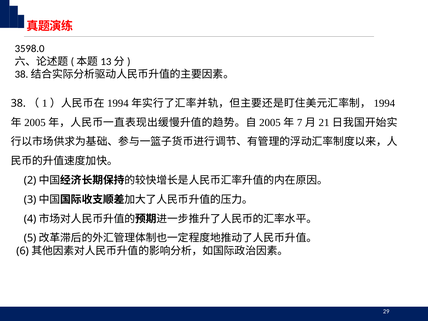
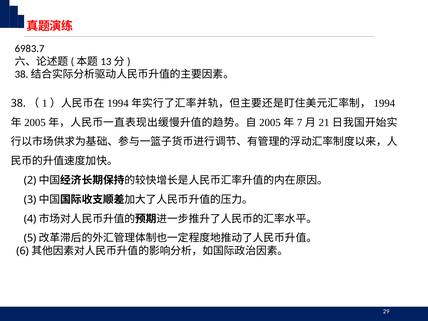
3598.0: 3598.0 -> 6983.7 (30, 49)
